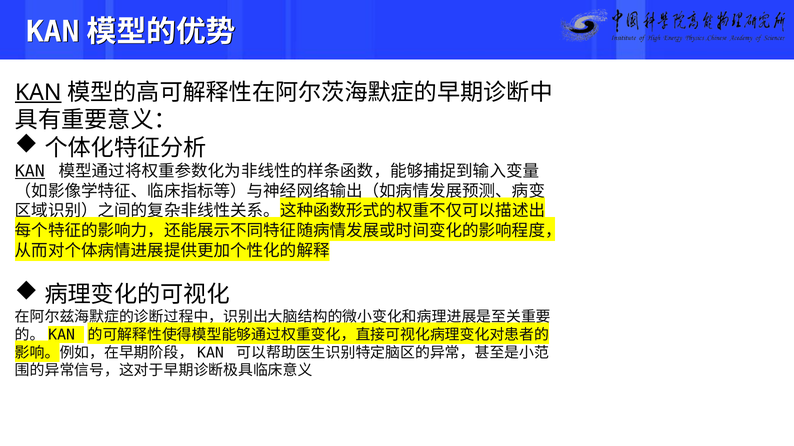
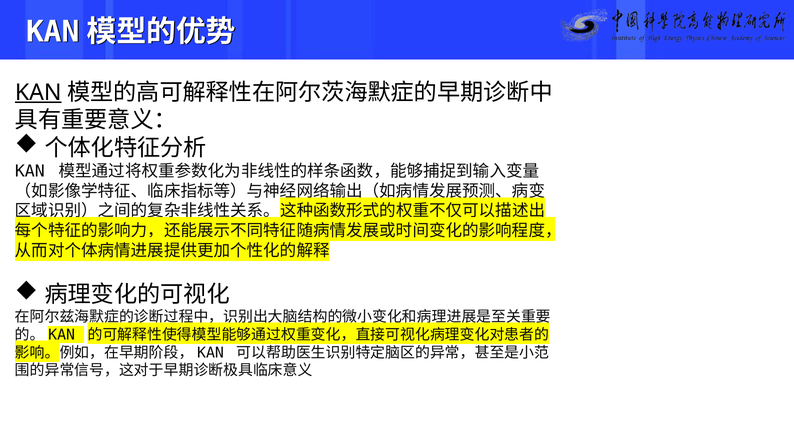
KAN underline: present -> none (30, 172)
